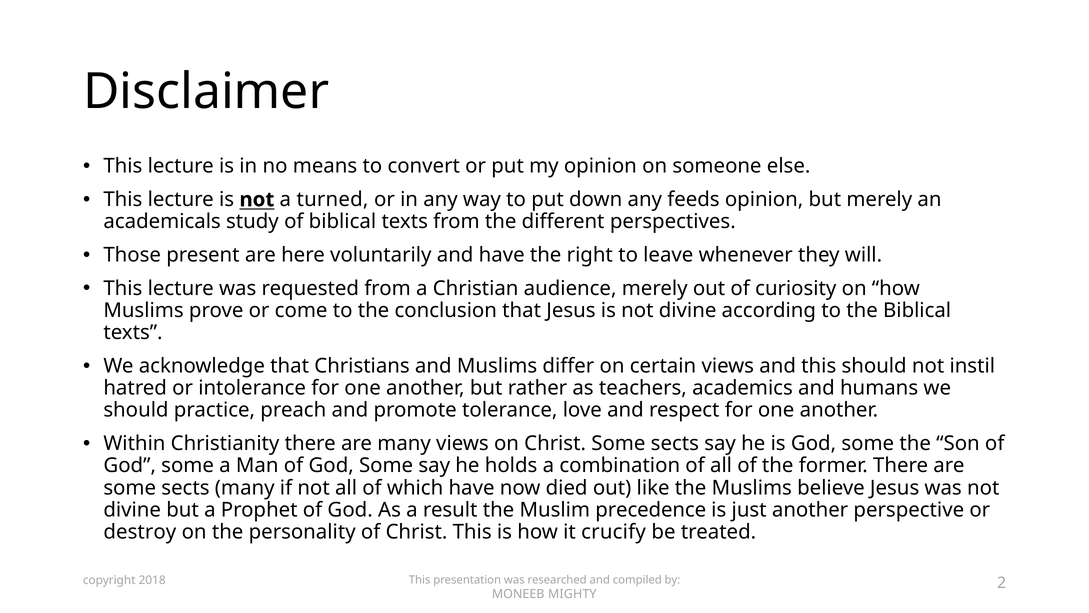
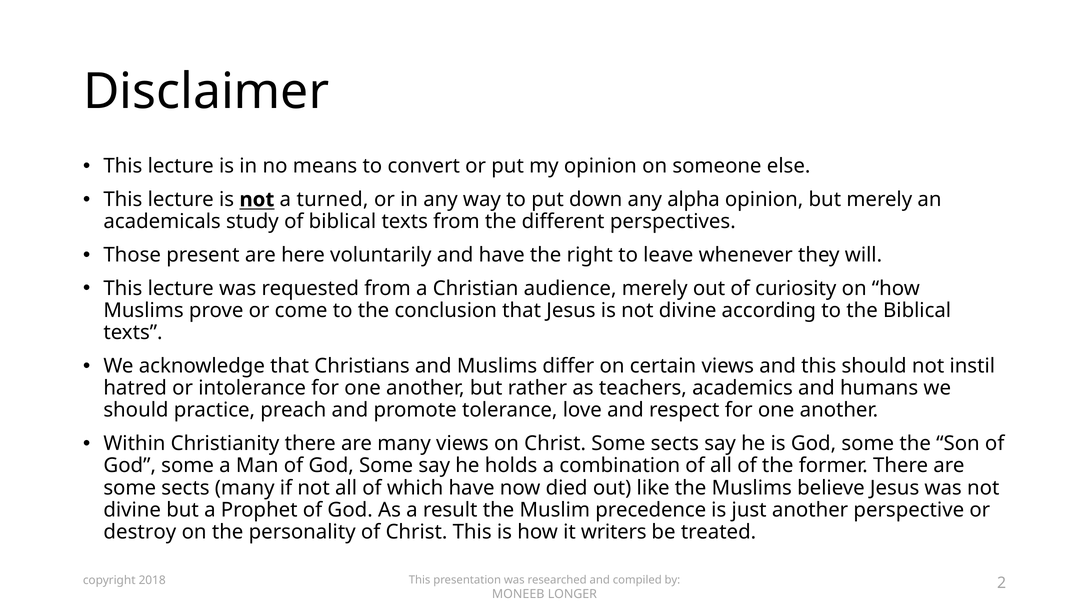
feeds: feeds -> alpha (694, 199)
crucify: crucify -> writers (614, 532)
MIGHTY: MIGHTY -> LONGER (572, 594)
